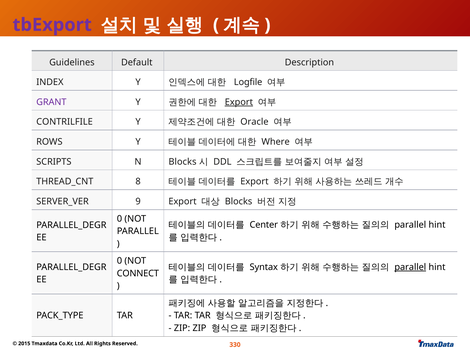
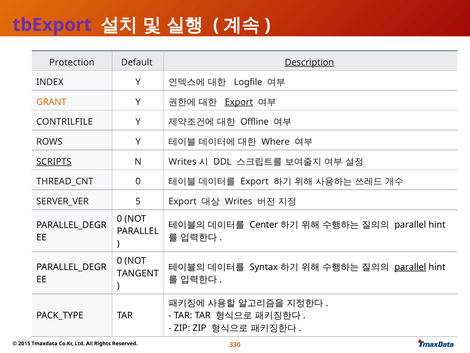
Guidelines: Guidelines -> Protection (72, 62)
Description underline: none -> present (309, 62)
GRANT colour: purple -> orange (51, 102)
Oracle: Oracle -> Offline (255, 122)
SCRIPTS underline: none -> present (54, 161)
N Blocks: Blocks -> Writes (183, 161)
8: 8 -> 0 (138, 181)
9: 9 -> 5 (138, 201)
Blocks: Blocks -> Writes (239, 201)
CONNECT: CONNECT -> TANGENT (138, 273)
